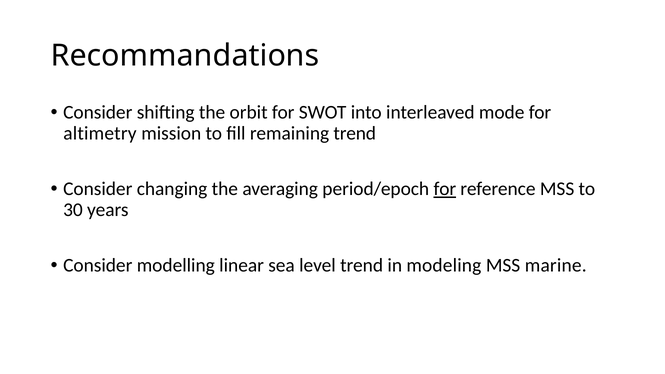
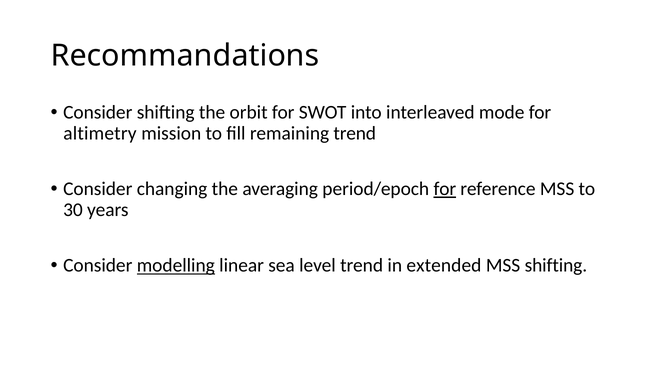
modelling underline: none -> present (176, 266)
modeling: modeling -> extended (444, 266)
MSS marine: marine -> shifting (556, 266)
